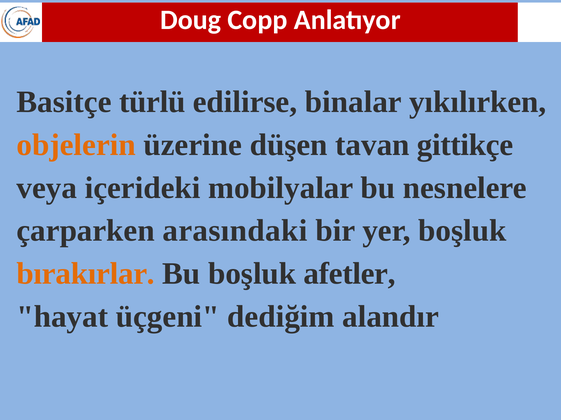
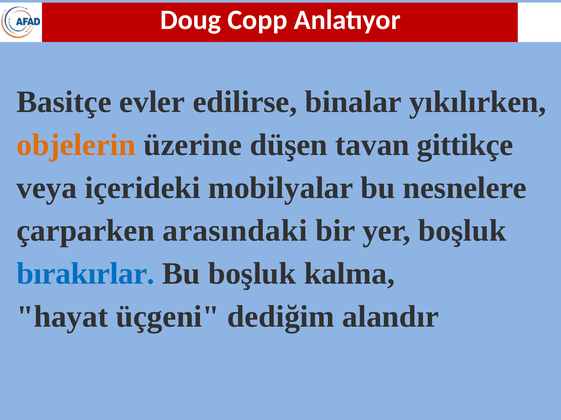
türlü: türlü -> evler (152, 102)
bırakırlar colour: orange -> blue (86, 274)
afetler: afetler -> kalma (349, 274)
